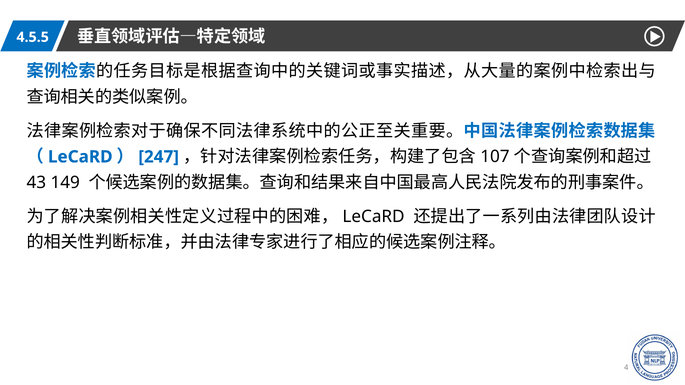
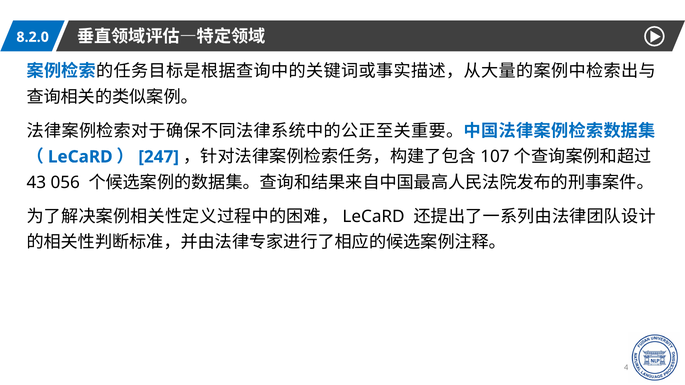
4.5.5: 4.5.5 -> 8.2.0 (33, 37)
149: 149 -> 056 (65, 183)
